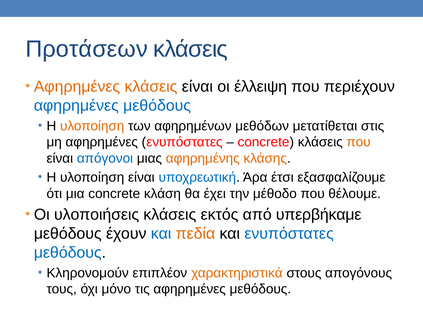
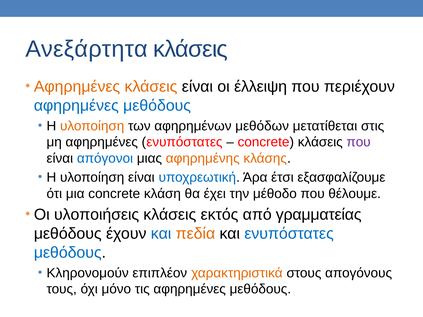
Προτάσεων: Προτάσεων -> Ανεξάρτητα (87, 49)
που colour: orange -> purple (359, 142)
υπερβήκαμε: υπερβήκαμε -> γραμματείας (319, 215)
